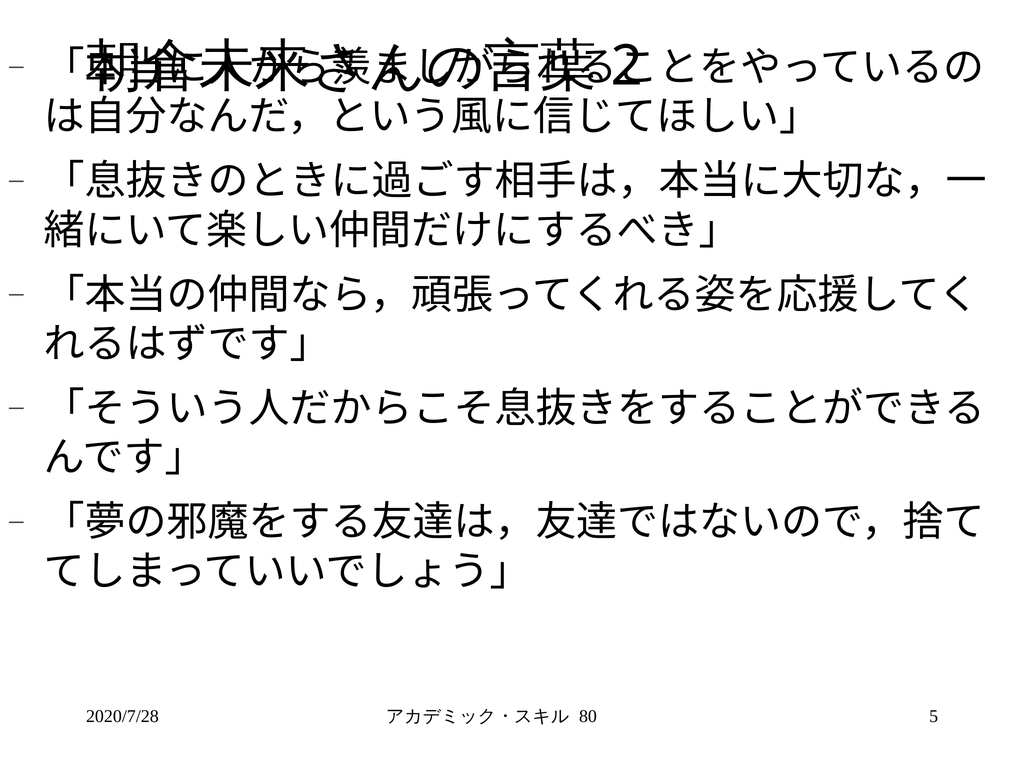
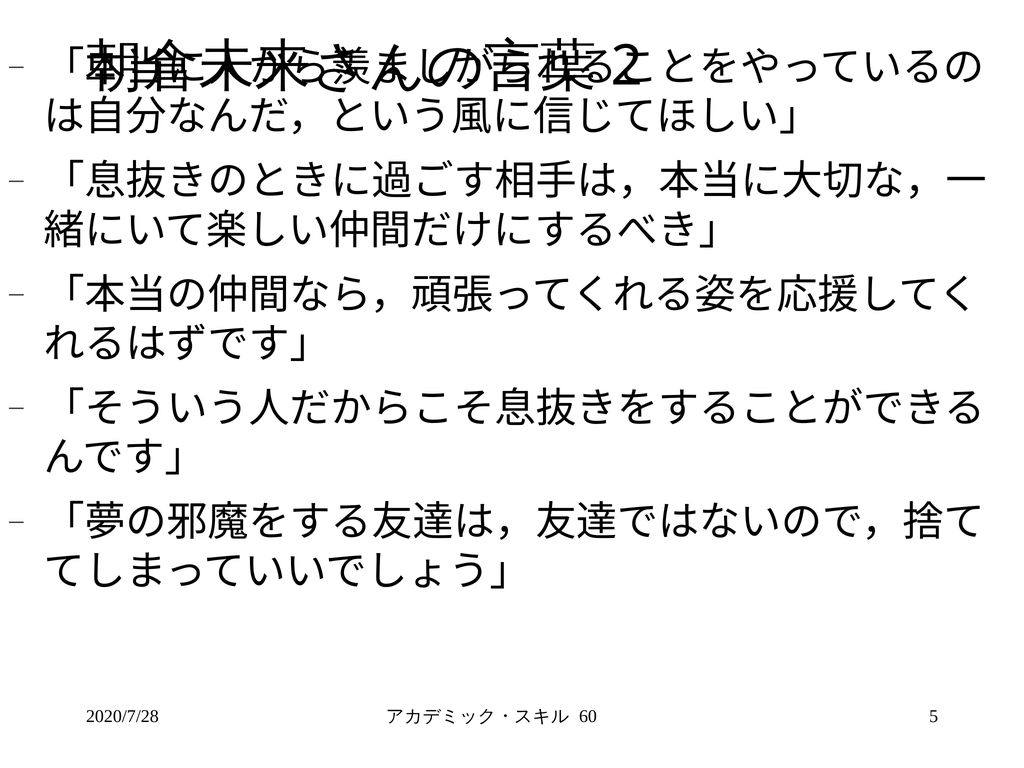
80: 80 -> 60 (588, 716)
